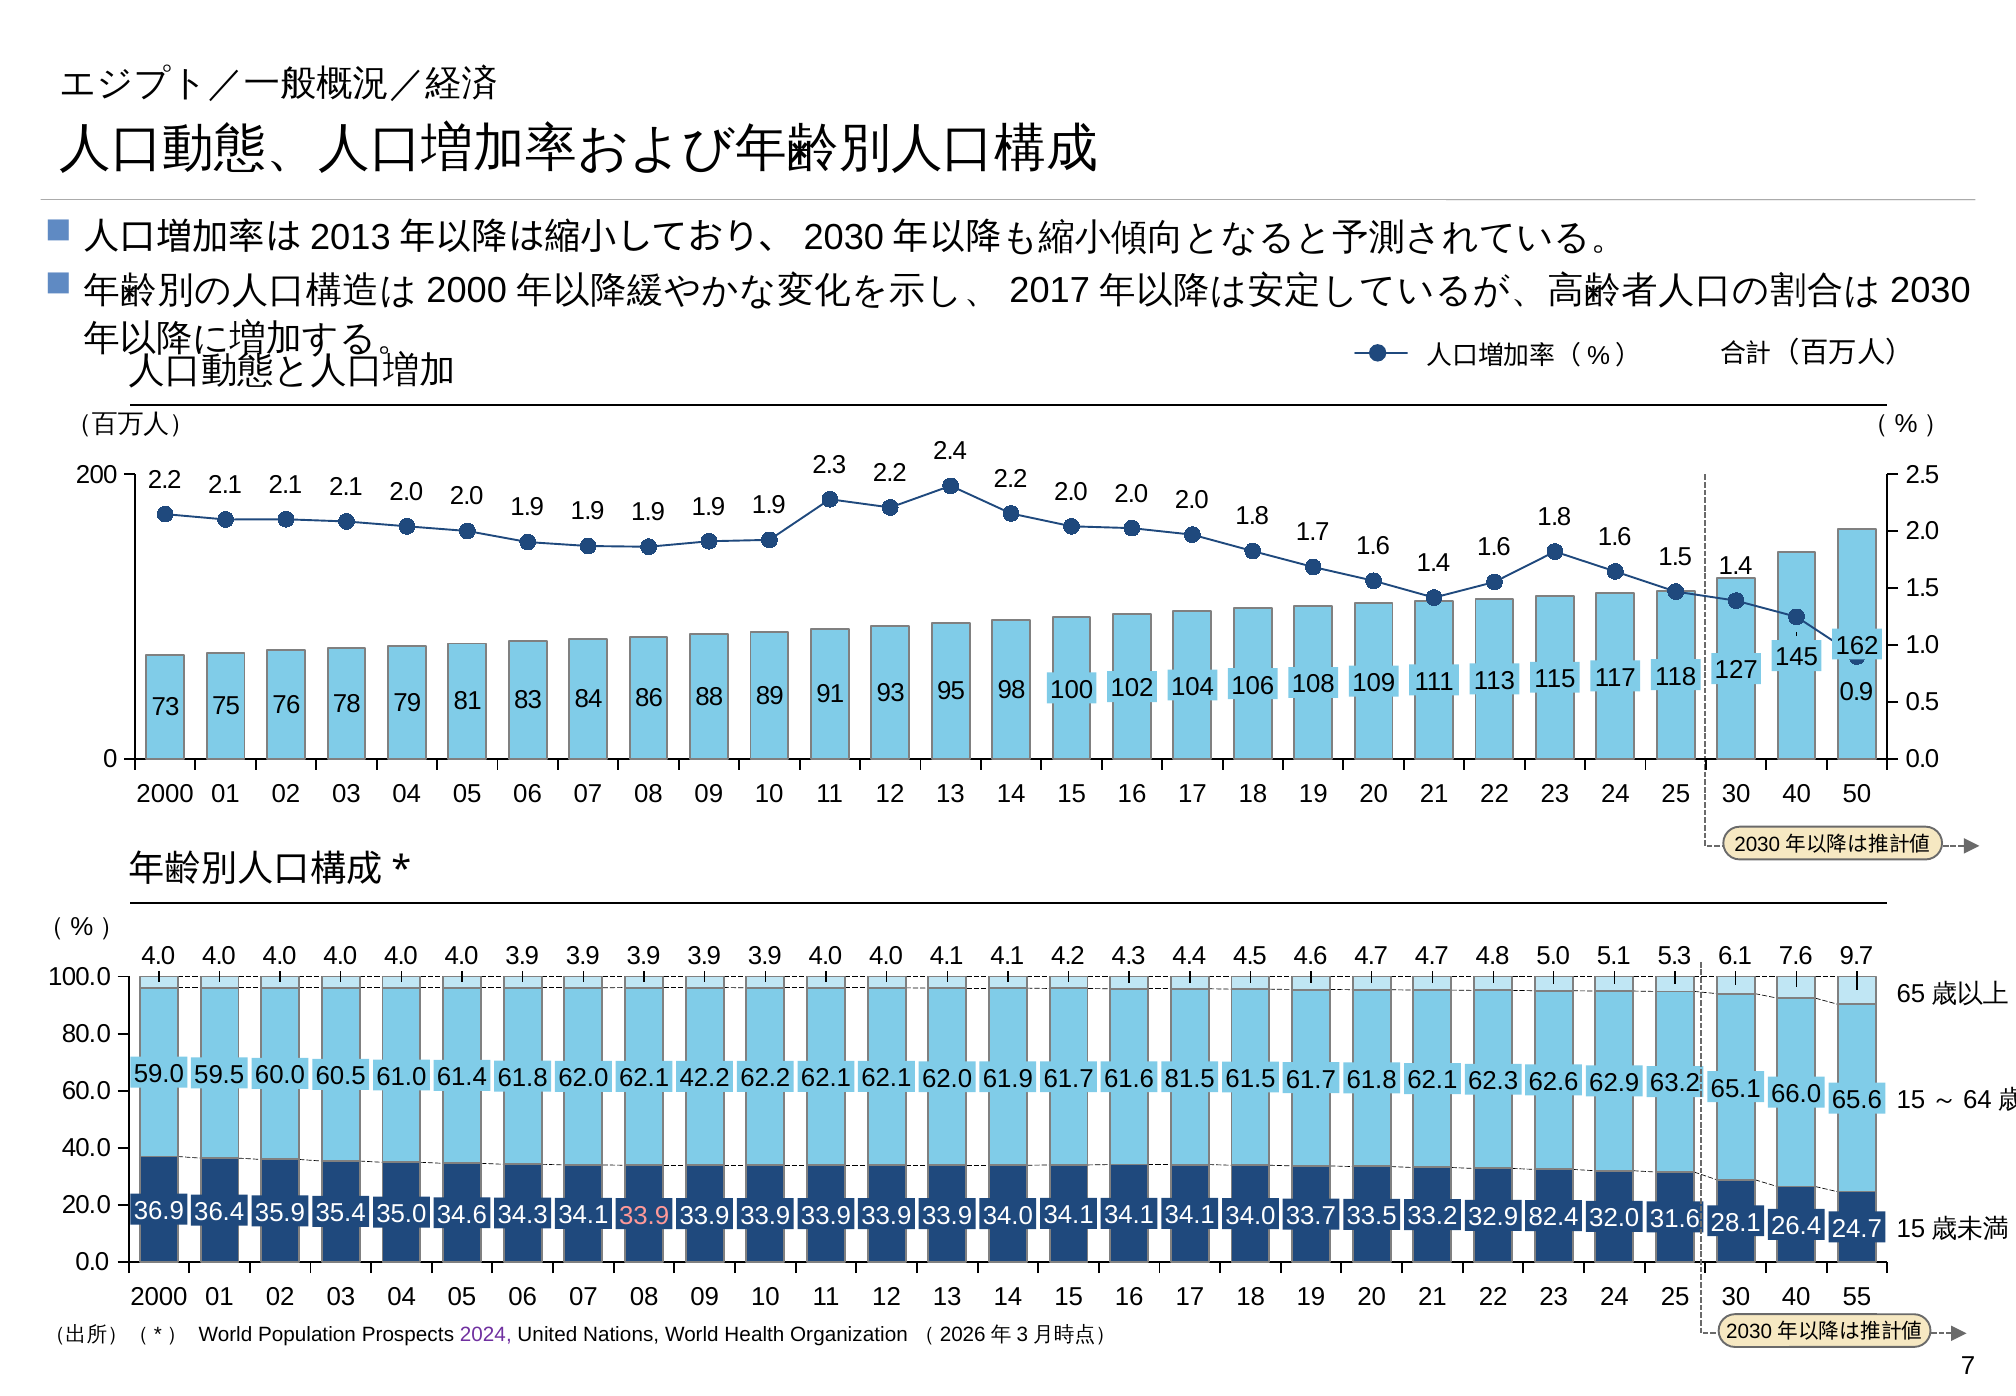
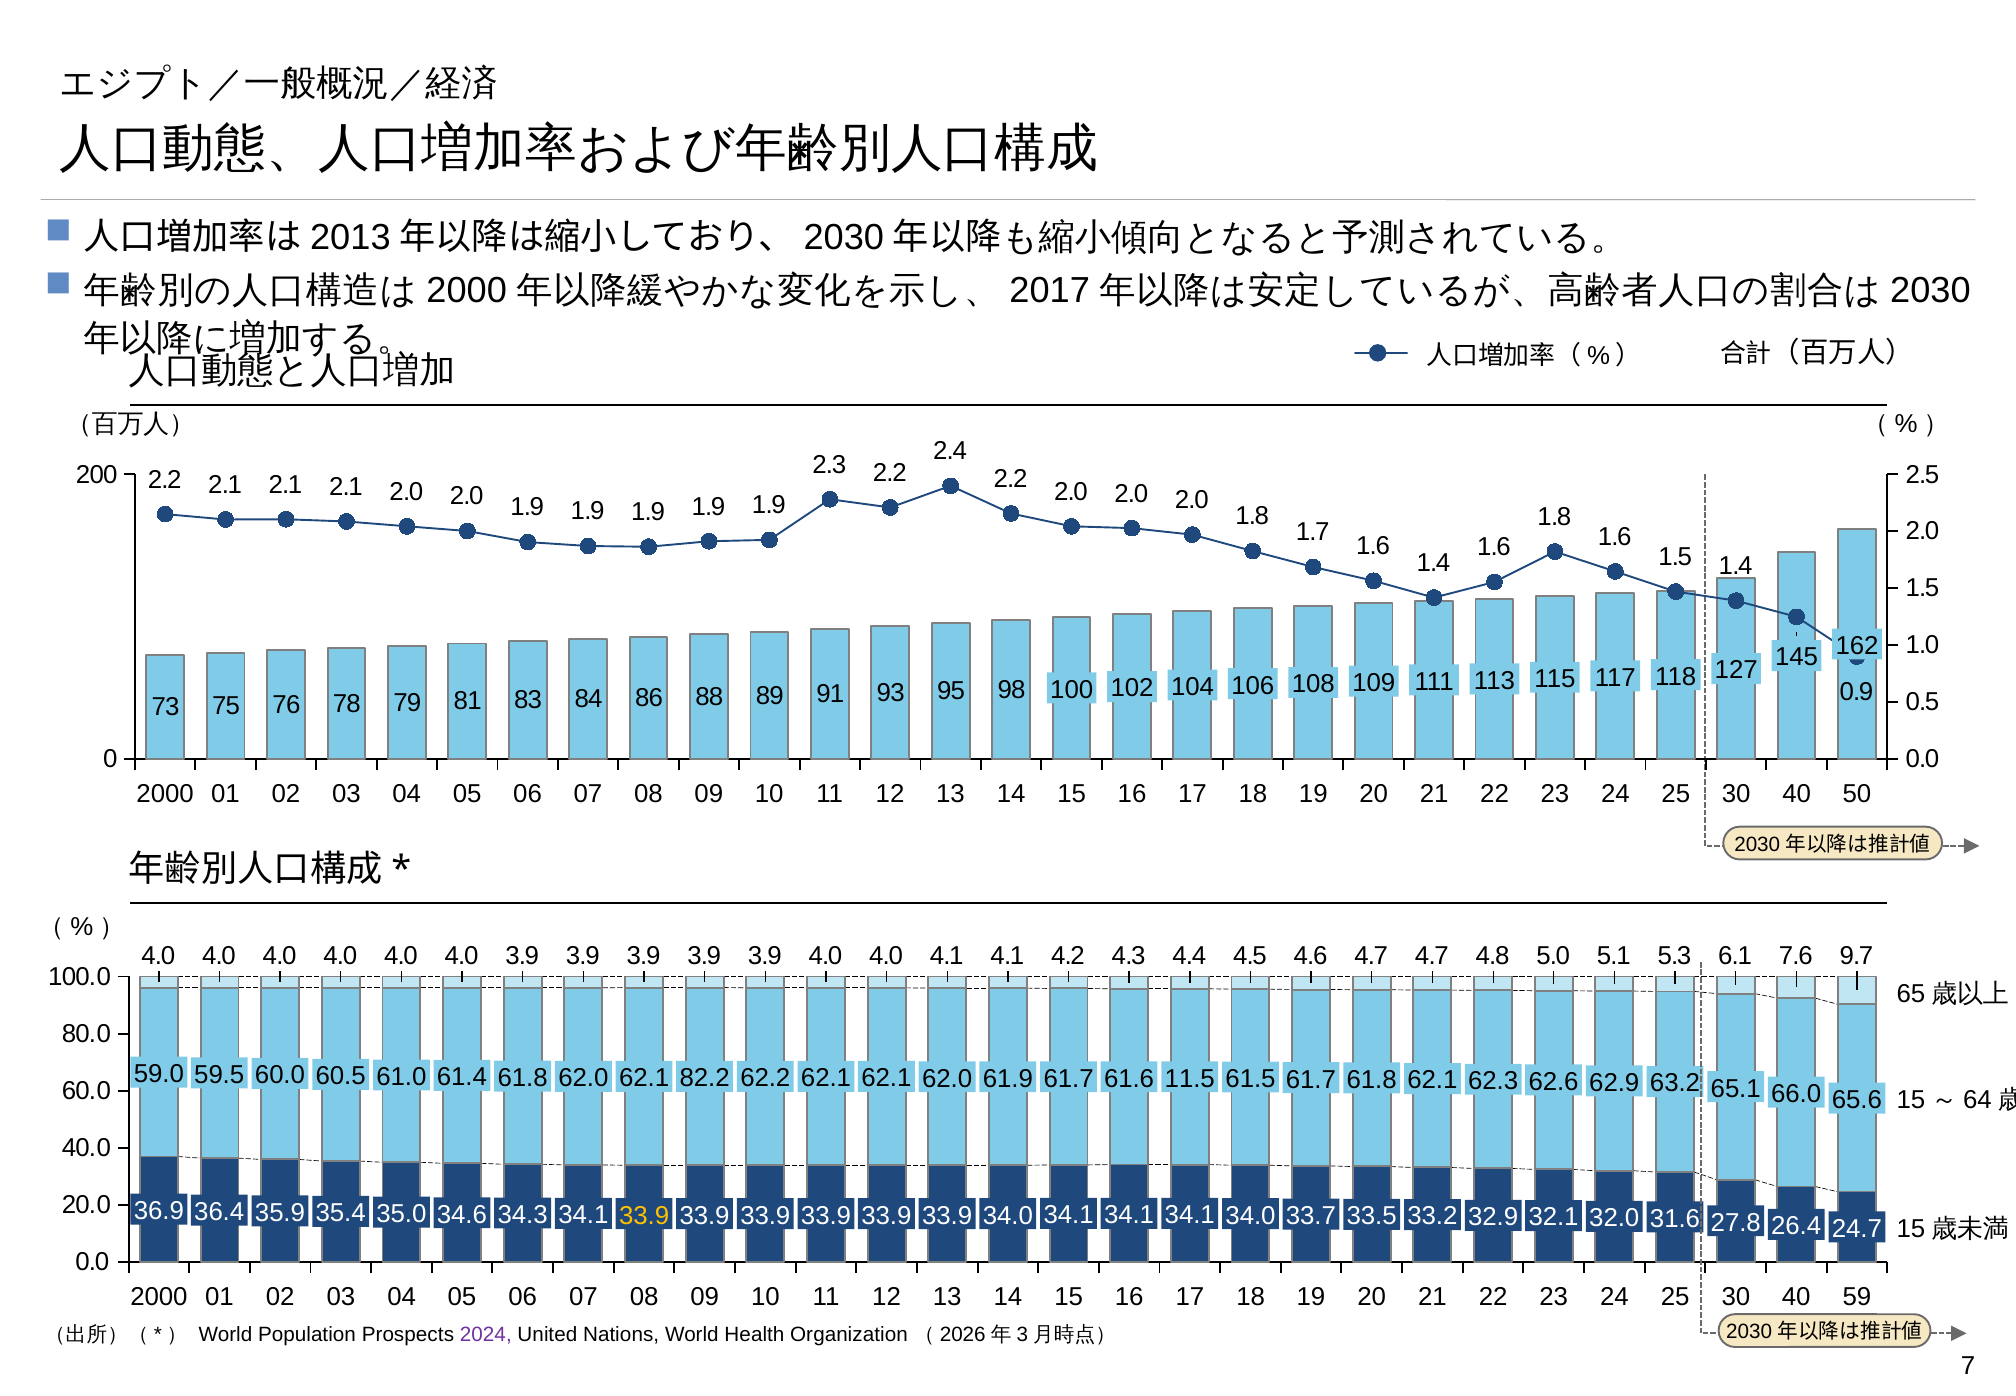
42.2: 42.2 -> 82.2 (705, 1078)
81.5: 81.5 -> 11.5 (1190, 1078)
33.9 colour: pink -> yellow (644, 1215)
82.4: 82.4 -> 32.1 (1554, 1217)
28.1: 28.1 -> 27.8 (1736, 1222)
55: 55 -> 59 (1857, 1297)
